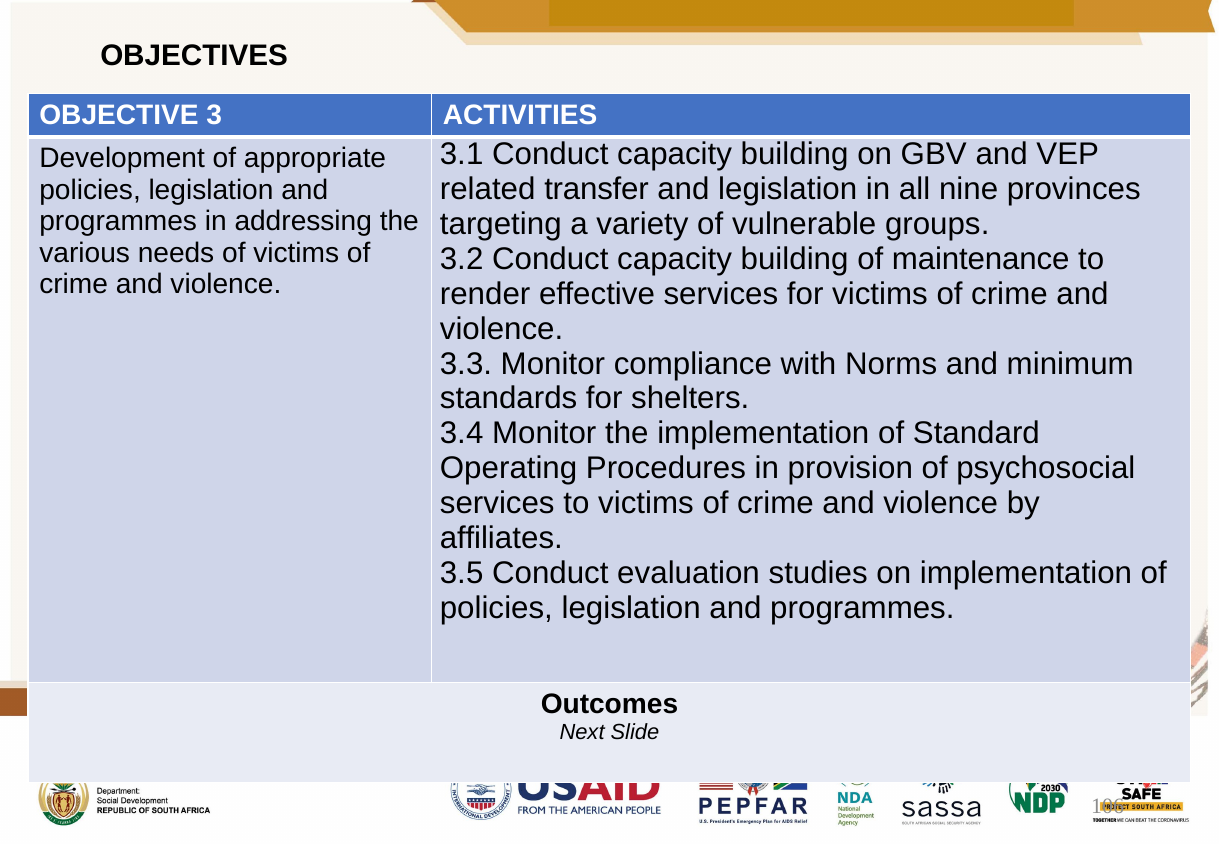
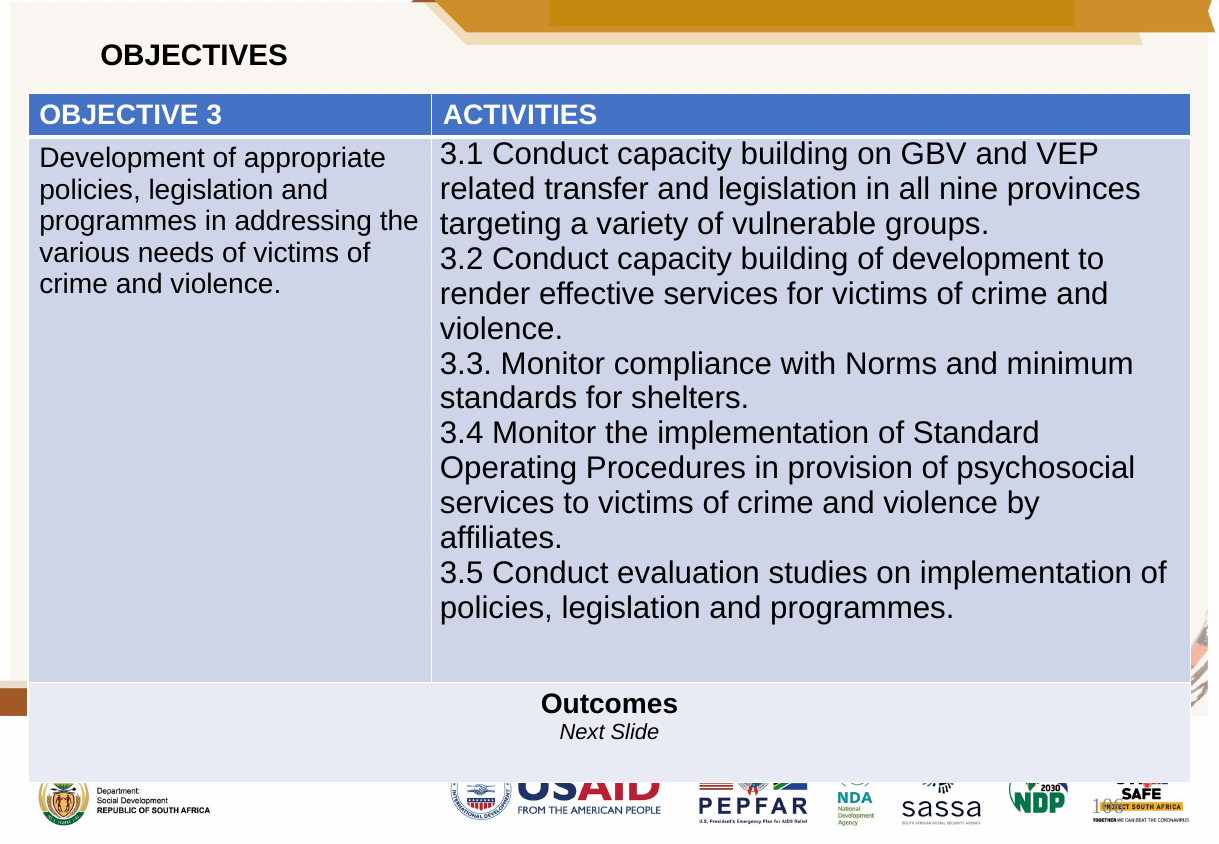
of maintenance: maintenance -> development (981, 259)
